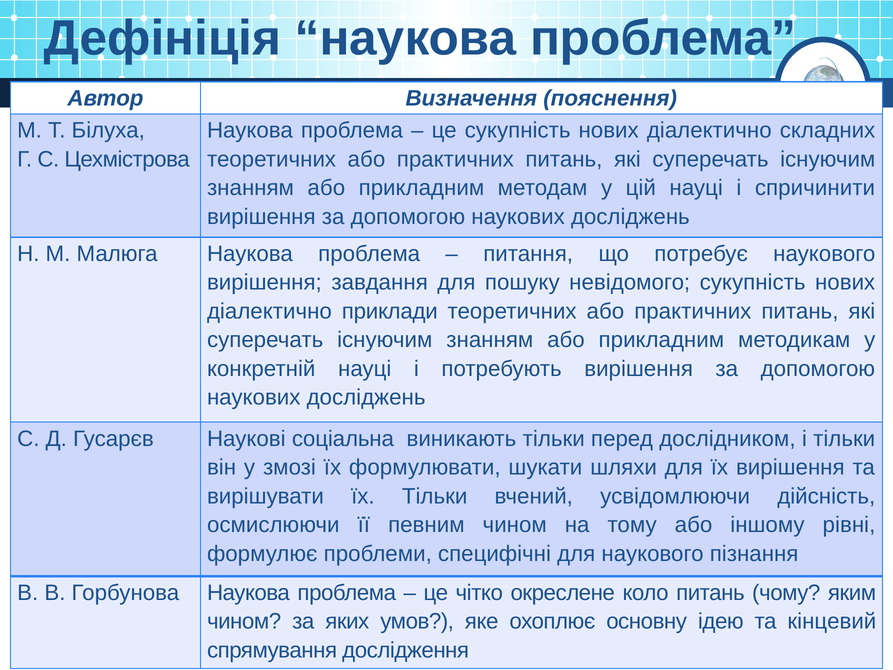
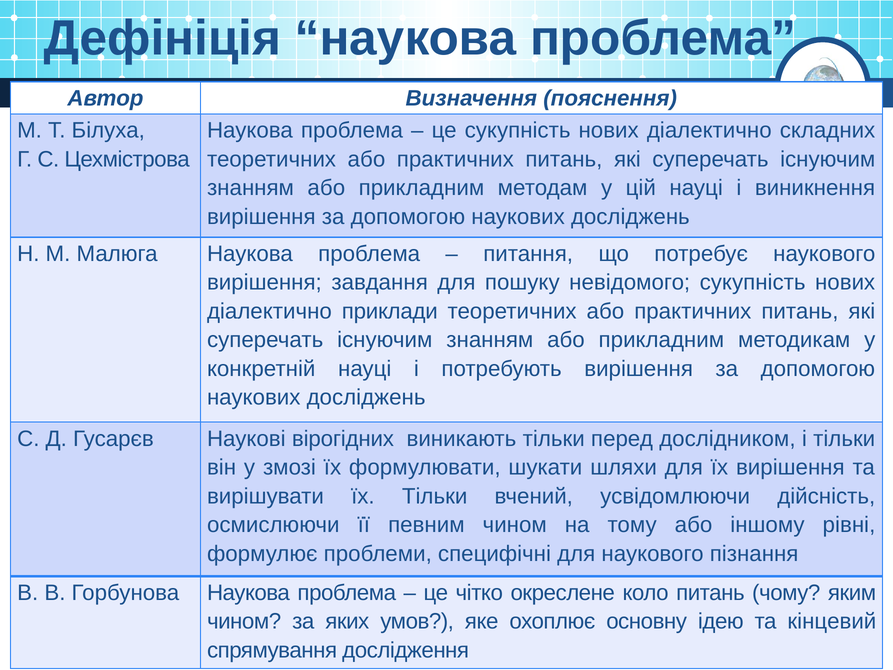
спричинити: спричинити -> виникнення (815, 188)
соціальна: соціальна -> вірогідних (343, 439)
